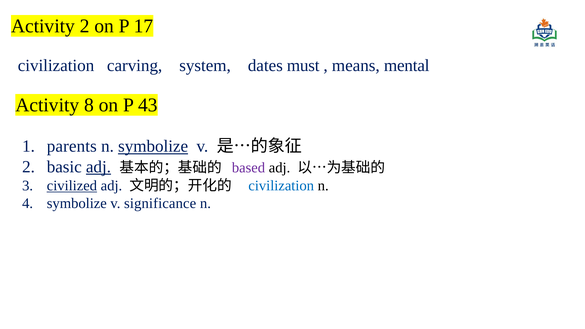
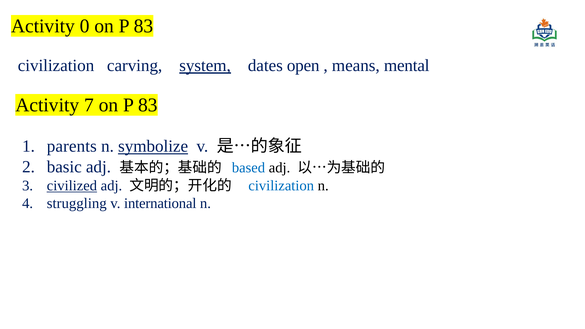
Activity 2: 2 -> 0 (85, 26)
17: 17 -> 83 (144, 26)
system underline: none -> present (205, 66)
must: must -> open (303, 66)
8: 8 -> 7 (89, 105)
43: 43 -> 83 (148, 105)
adj underline: present -> none (98, 167)
based colour: purple -> blue (248, 168)
symbolize: symbolize -> struggling (77, 203)
significance: significance -> international (160, 203)
